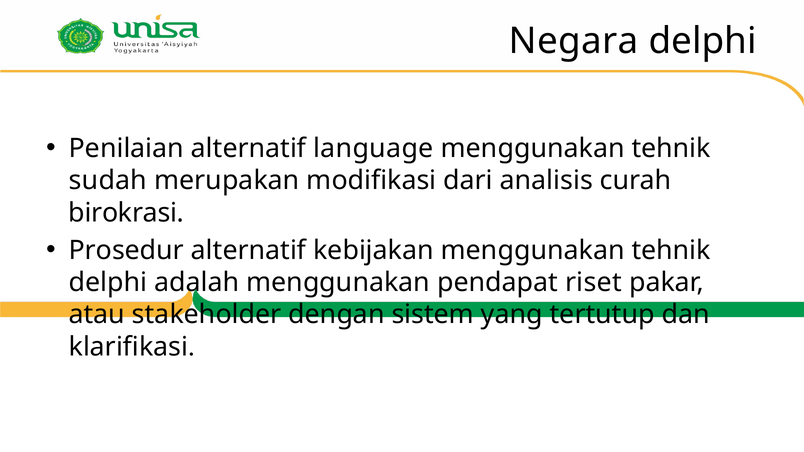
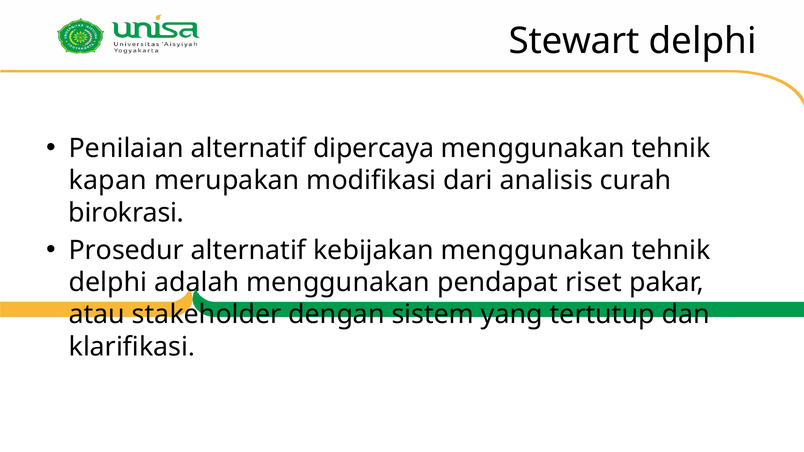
Negara: Negara -> Stewart (574, 41)
language: language -> dipercaya (374, 149)
sudah: sudah -> kapan (108, 181)
